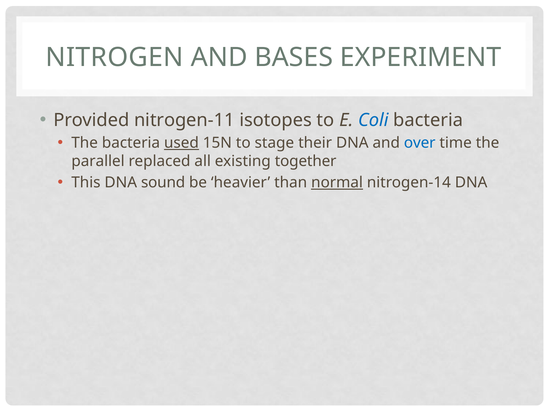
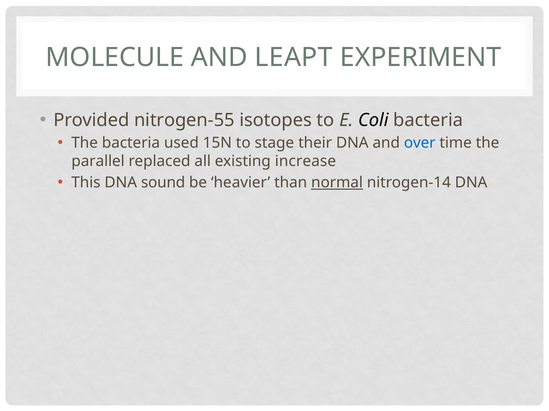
NITROGEN: NITROGEN -> MOLECULE (115, 58)
BASES: BASES -> LEAPT (294, 58)
nitrogen-11: nitrogen-11 -> nitrogen-55 (184, 120)
Coli colour: blue -> black (373, 120)
used underline: present -> none (181, 143)
together: together -> increase (305, 162)
